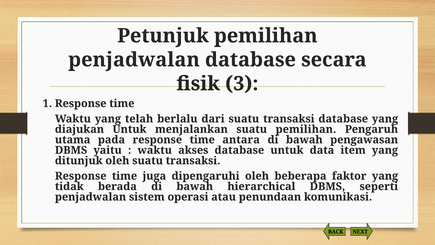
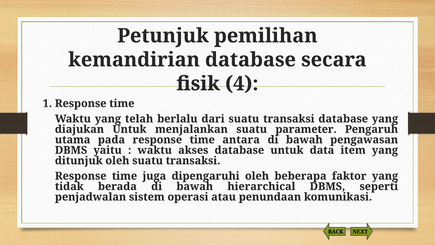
penjadwalan: penjadwalan -> kemandirian (134, 60)
3: 3 -> 4 (242, 84)
suatu pemilihan: pemilihan -> parameter (306, 129)
